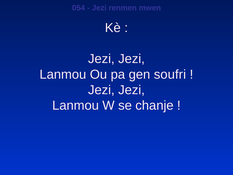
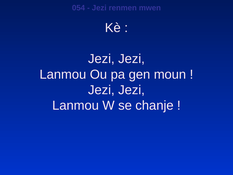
soufri: soufri -> moun (170, 74)
